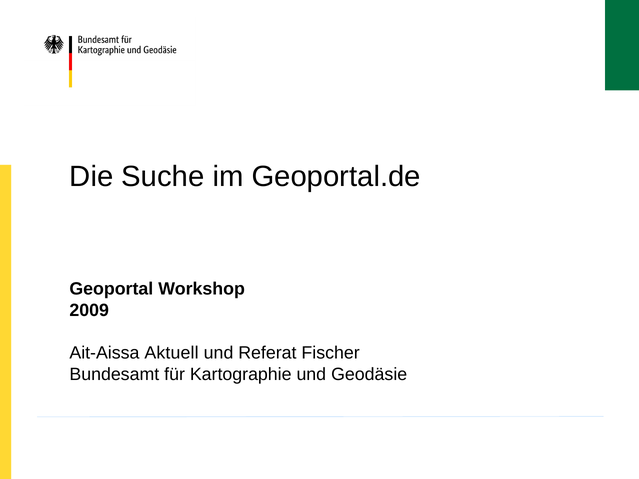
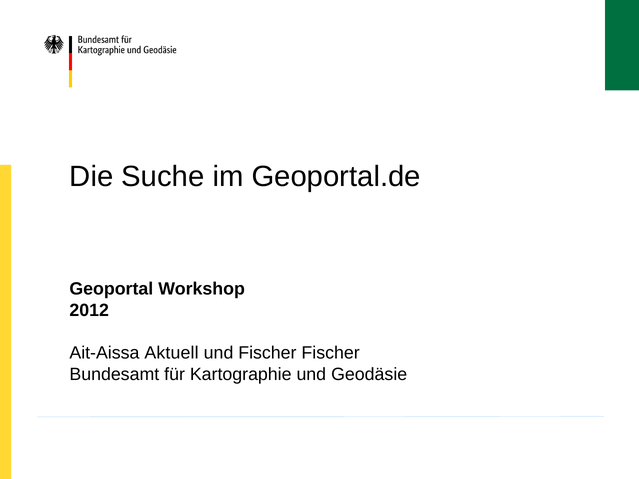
2009: 2009 -> 2012 (89, 311)
und Referat: Referat -> Fischer (267, 353)
